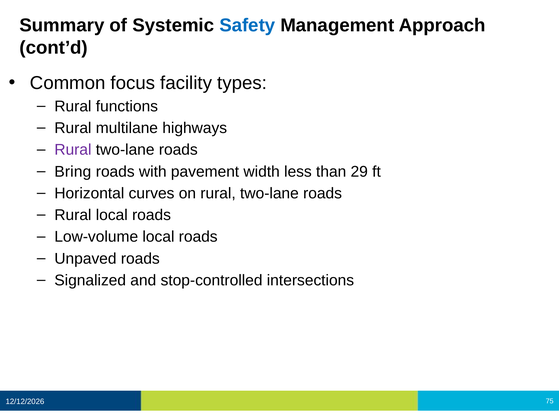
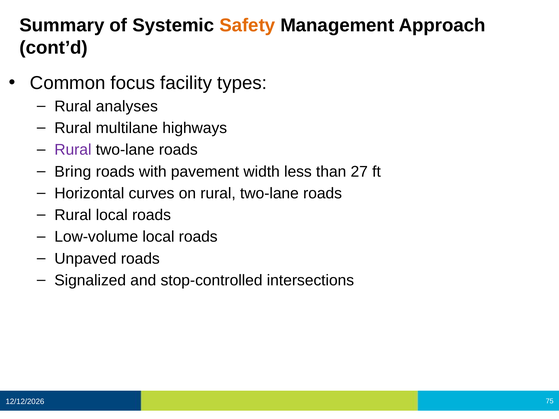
Safety colour: blue -> orange (247, 25)
functions: functions -> analyses (127, 106)
29: 29 -> 27 (359, 172)
